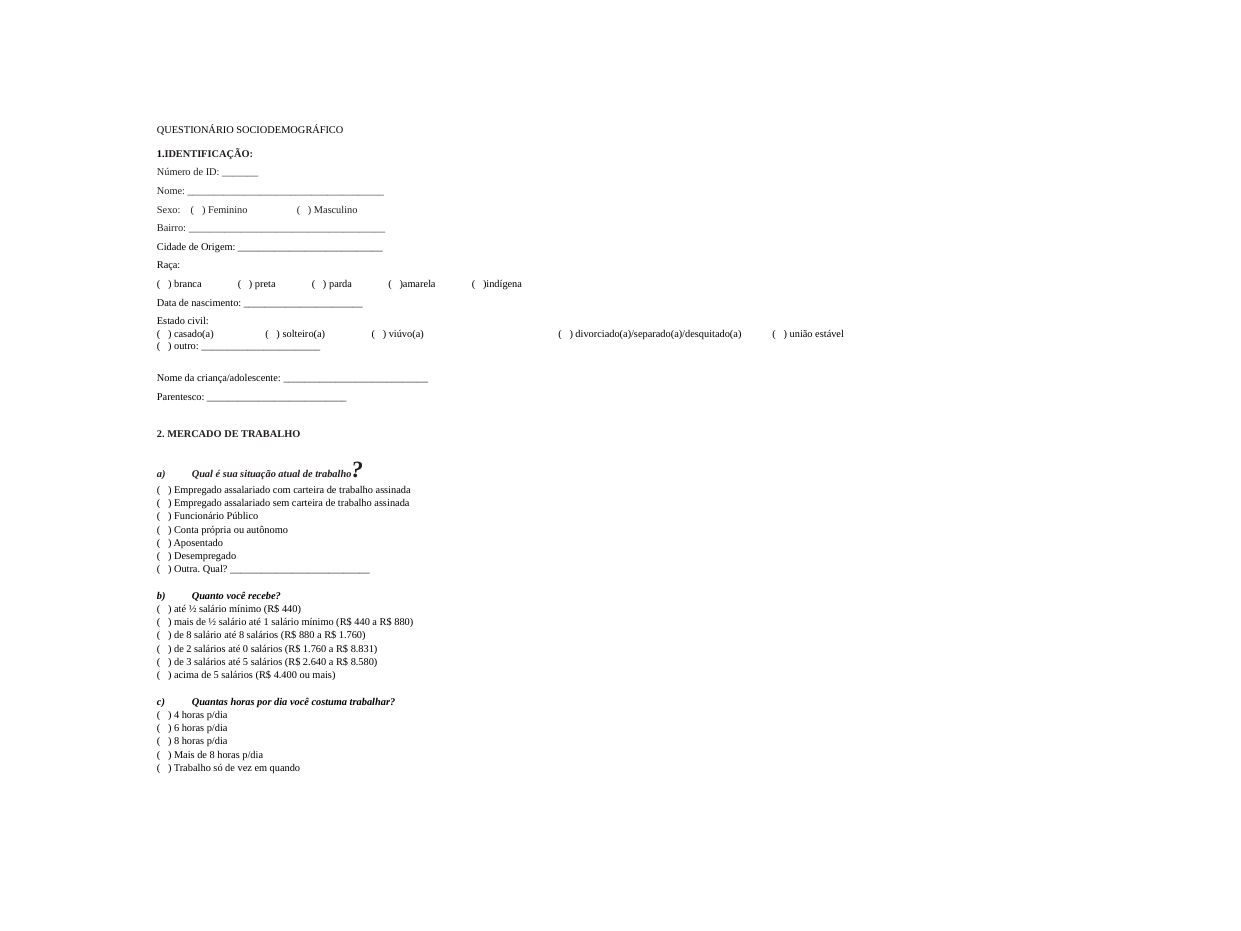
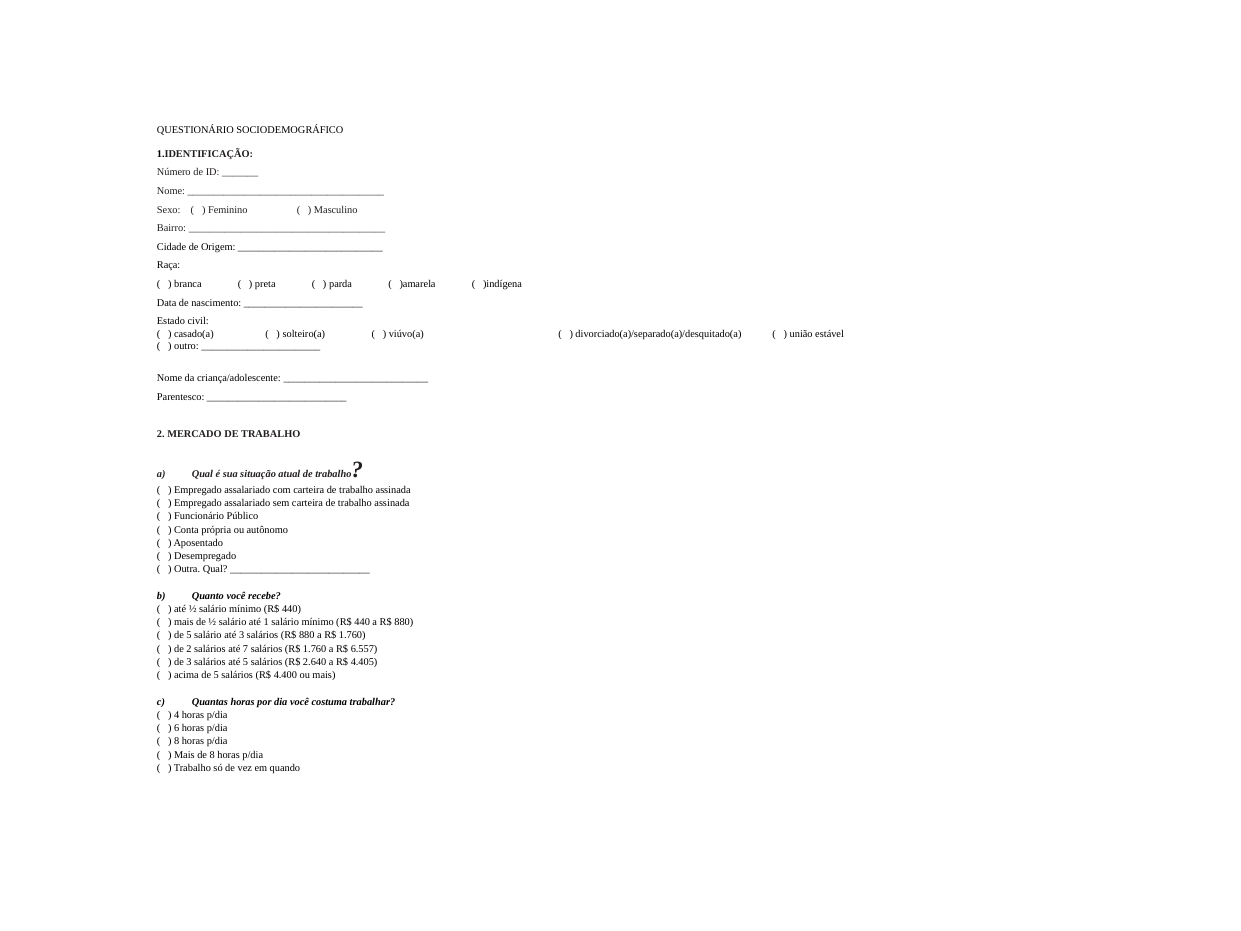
8: 8 -> 5 (189, 635)
até 8: 8 -> 3 (242, 635)
0: 0 -> 7 (246, 649)
8.831: 8.831 -> 6.557 (364, 649)
8.580: 8.580 -> 4.405 (364, 662)
